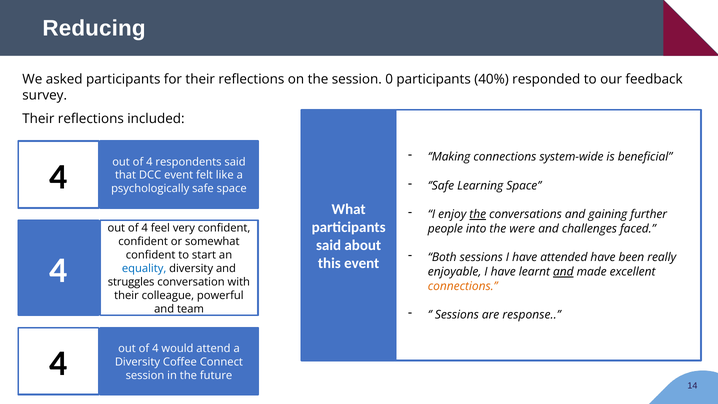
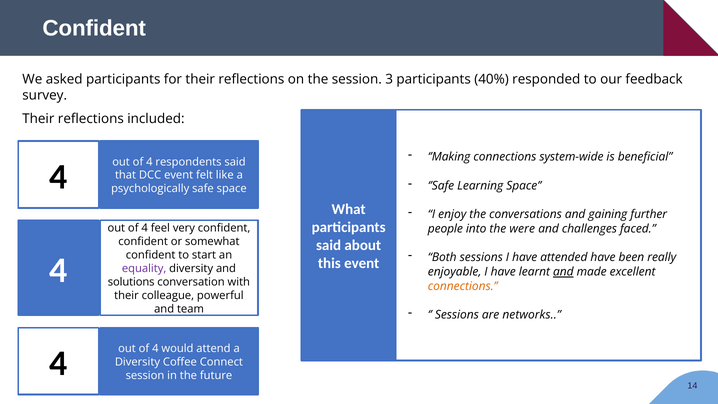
Reducing: Reducing -> Confident (94, 28)
0: 0 -> 3 (389, 79)
the underline: present -> none (478, 214)
equality colour: blue -> purple (144, 268)
struggles: struggles -> solutions (131, 282)
response: response -> networks (532, 315)
